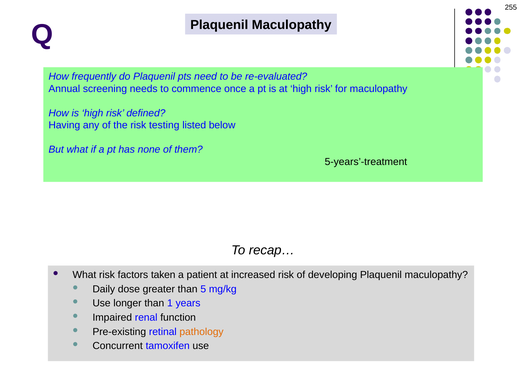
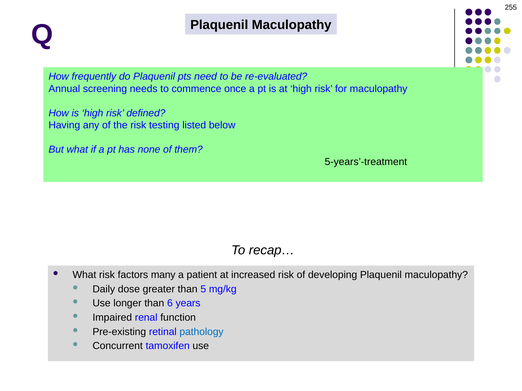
taken: taken -> many (163, 275)
1: 1 -> 6 (170, 304)
pathology colour: orange -> blue (202, 332)
